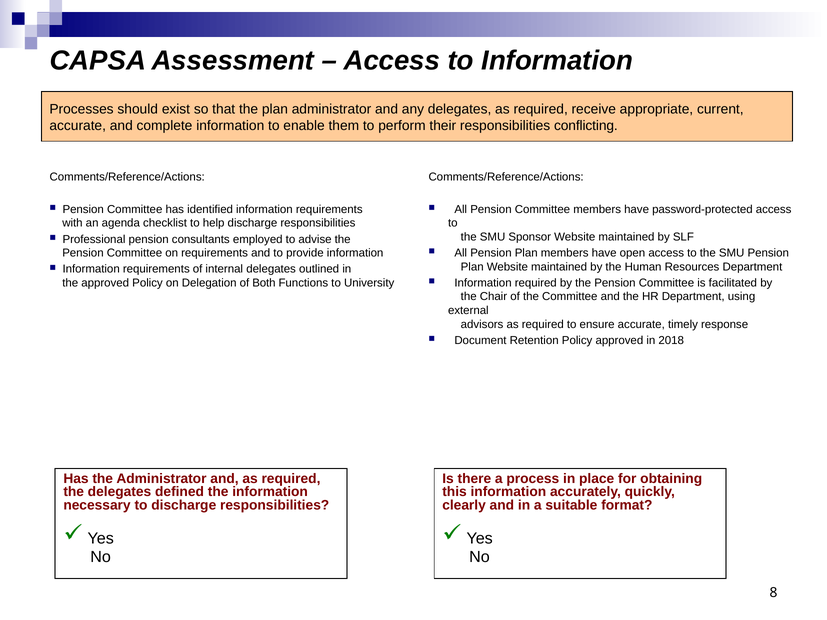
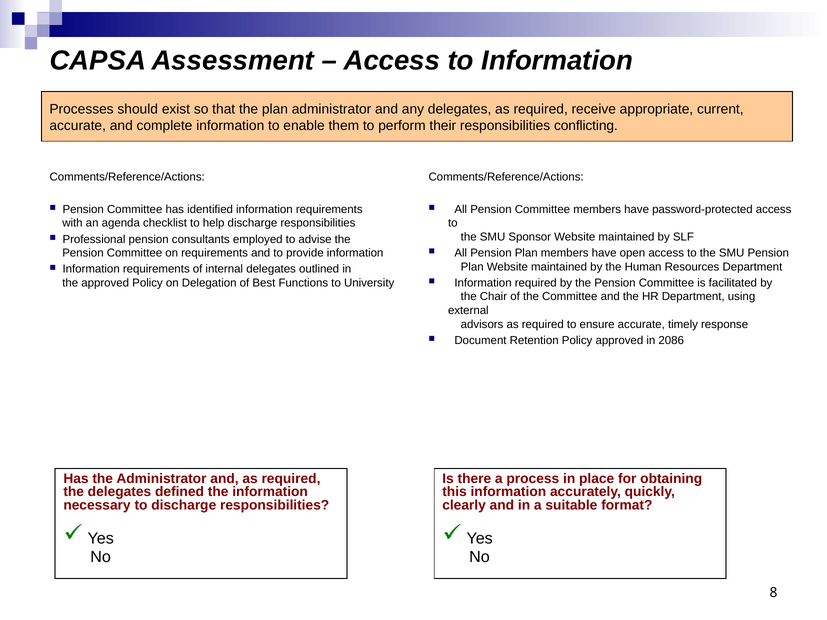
Both: Both -> Best (264, 283)
2018: 2018 -> 2086 (671, 341)
